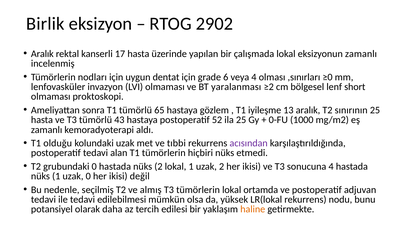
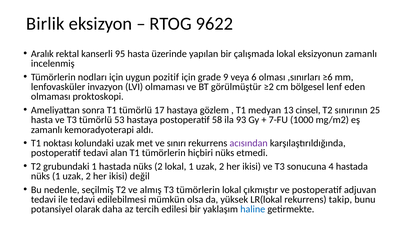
2902: 2902 -> 9622 (214, 24)
17: 17 -> 95 (120, 54)
dentat: dentat -> pozitif (166, 77)
6: 6 -> 9 (226, 77)
veya 4: 4 -> 6 (254, 77)
≥0: ≥0 -> ≥6 (328, 77)
yaralanması: yaralanması -> görülmüştür (236, 87)
short: short -> eden (355, 87)
65: 65 -> 17 (159, 110)
iyileşme: iyileşme -> medyan (265, 110)
13 aralık: aralık -> cinsel (308, 110)
43: 43 -> 53 (119, 120)
52: 52 -> 58 (217, 120)
ila 25: 25 -> 93 (241, 120)
0-FU: 0-FU -> 7-FU (278, 120)
olduğu: olduğu -> noktası (58, 143)
tıbbi: tıbbi -> sınırı (176, 143)
grubundaki 0: 0 -> 1 (94, 166)
nüks 1 uzak 0: 0 -> 2 (88, 176)
ortamda: ortamda -> çıkmıştır (261, 189)
nodu: nodu -> takip (340, 199)
haline colour: orange -> blue (253, 209)
